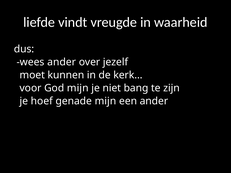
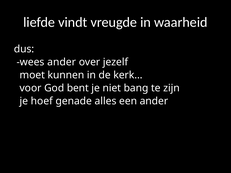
God mijn: mijn -> bent (78, 88)
genade mijn: mijn -> alles (105, 101)
